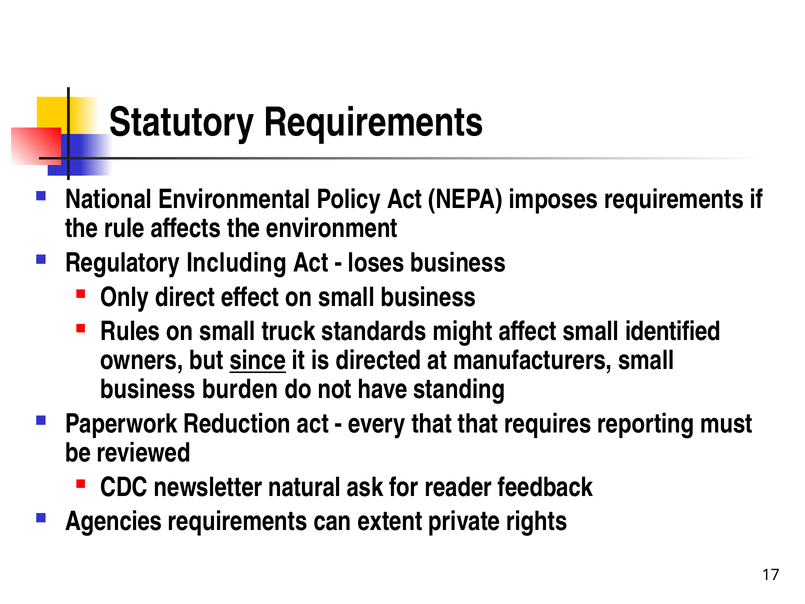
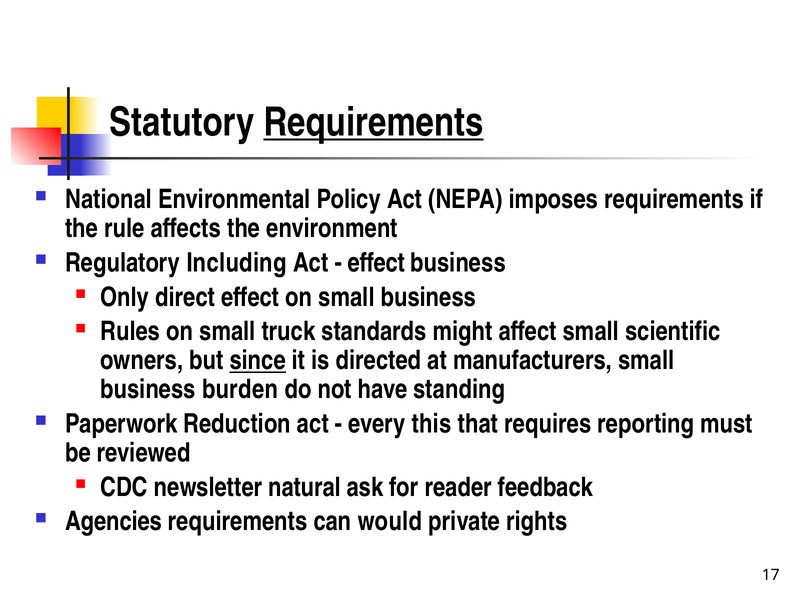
Requirements underline: none -> present (374, 122)
loses: loses -> effect (376, 263)
identified: identified -> scientific (673, 331)
every that: that -> this (432, 424)
extent: extent -> would (390, 521)
